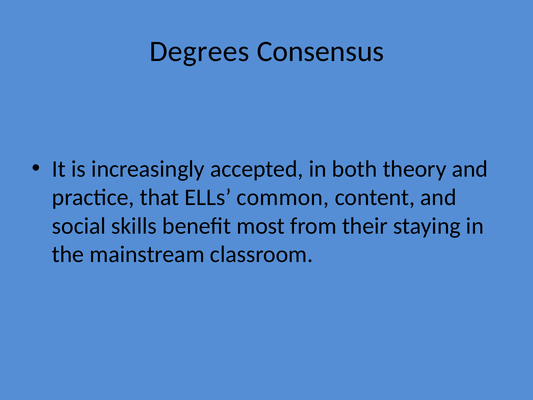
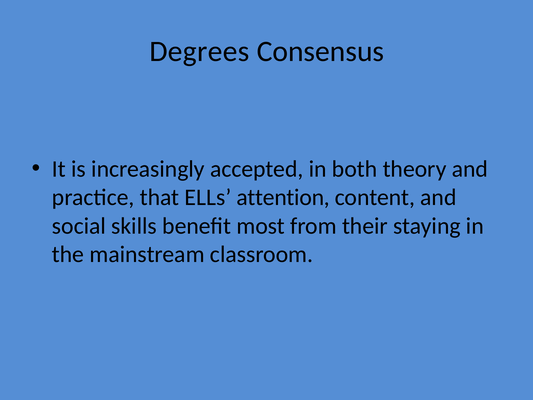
common: common -> attention (283, 197)
